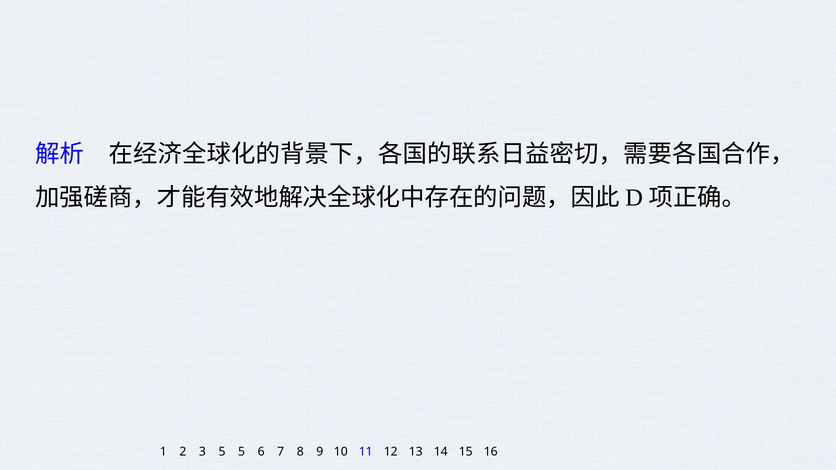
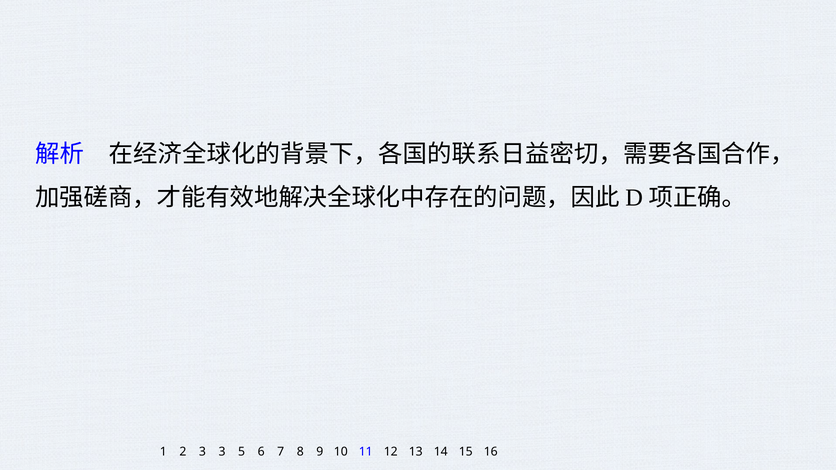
3 5: 5 -> 3 (222, 452)
